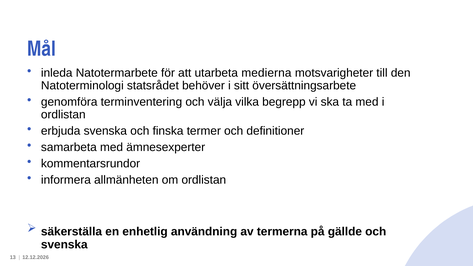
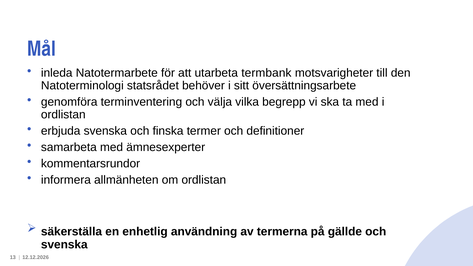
medierna: medierna -> termbank (266, 73)
